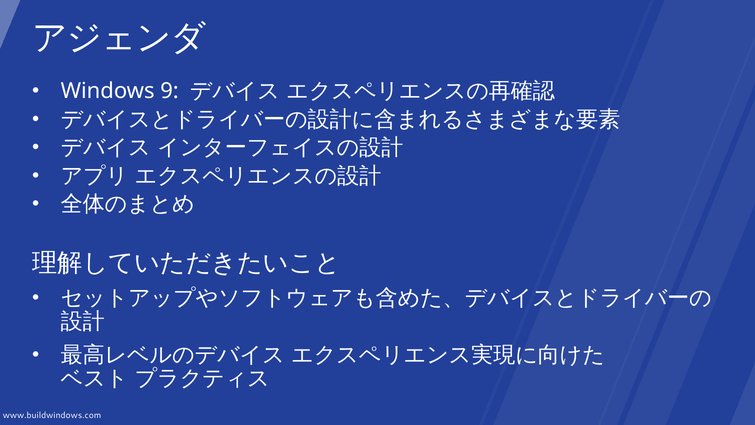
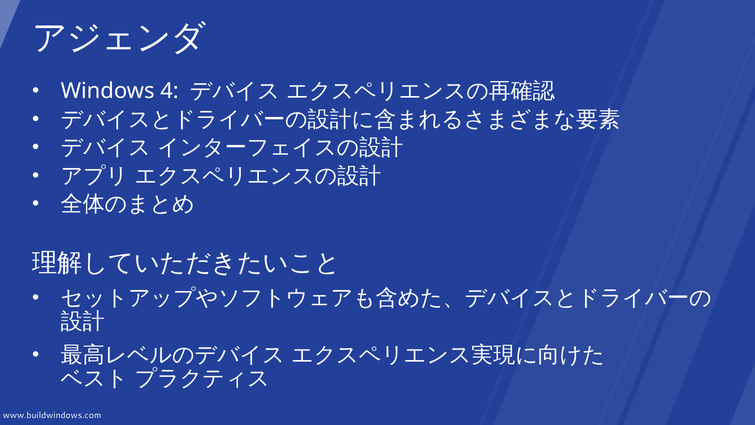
9: 9 -> 4 (169, 91)
